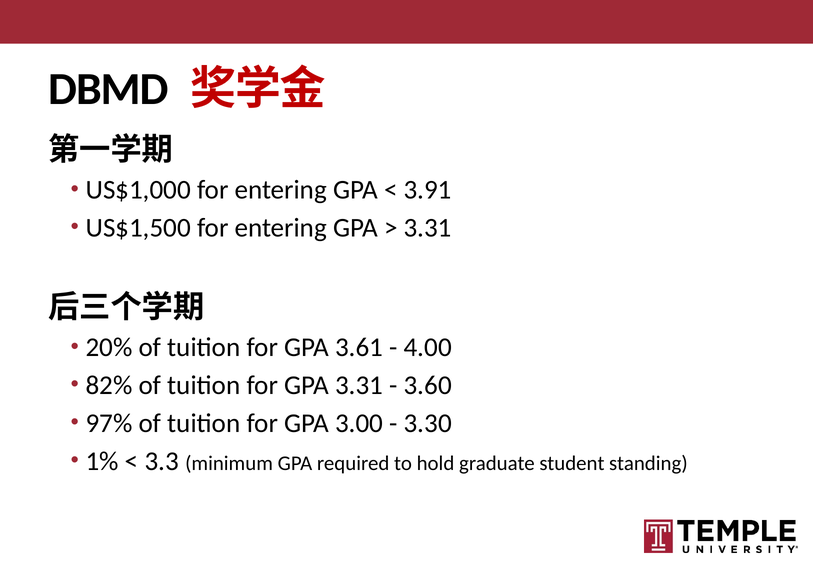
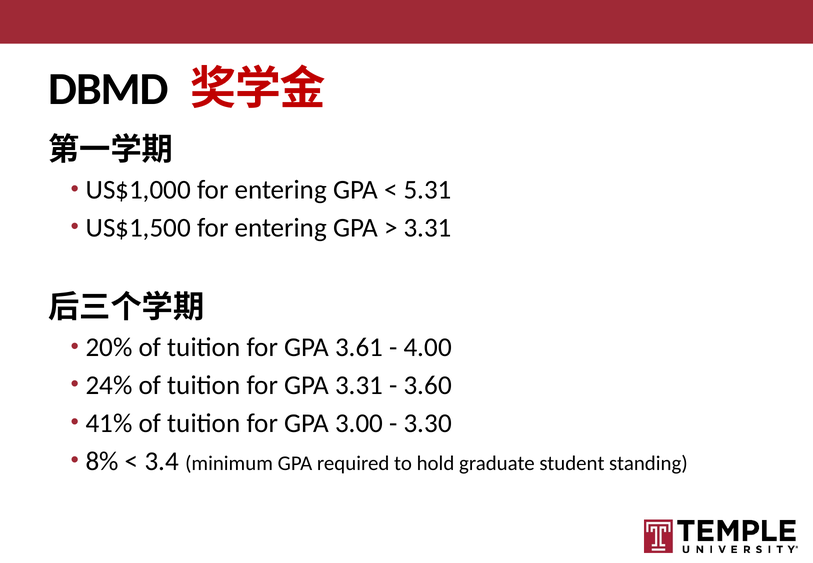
3.91: 3.91 -> 5.31 (428, 190)
82%: 82% -> 24% (109, 385)
97%: 97% -> 41% (109, 423)
1%: 1% -> 8% (102, 461)
3.3: 3.3 -> 3.4 (162, 461)
